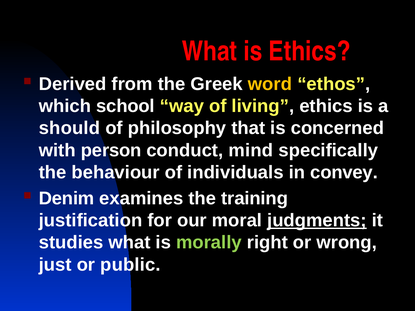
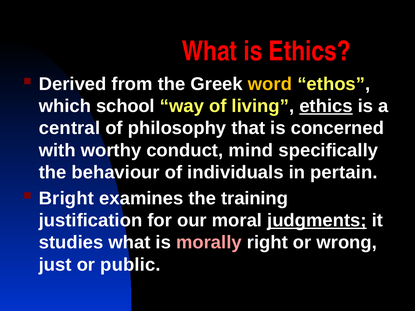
ethics underline: none -> present (326, 106)
should: should -> central (69, 128)
person: person -> worthy (111, 150)
convey: convey -> pertain (344, 173)
Denim: Denim -> Bright (66, 198)
morally colour: light green -> pink (209, 243)
